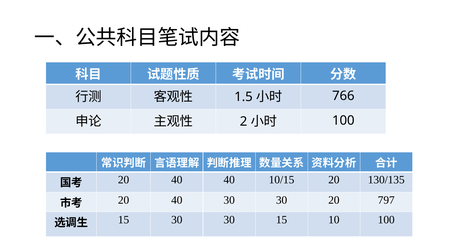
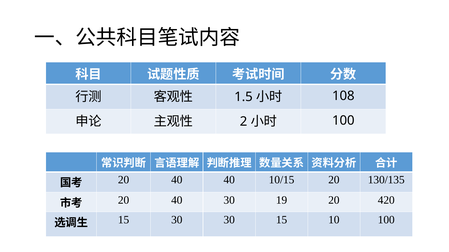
766: 766 -> 108 (343, 96)
40 30 30: 30 -> 19 (282, 201)
797: 797 -> 420 (386, 201)
